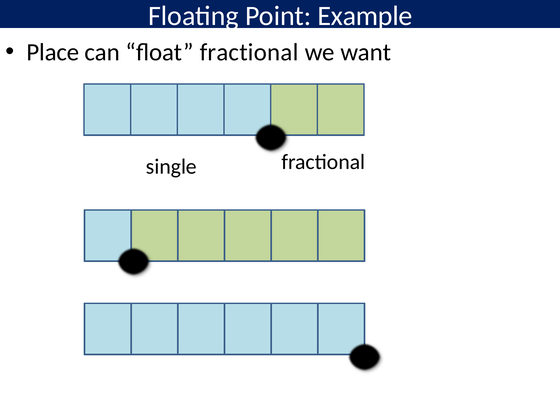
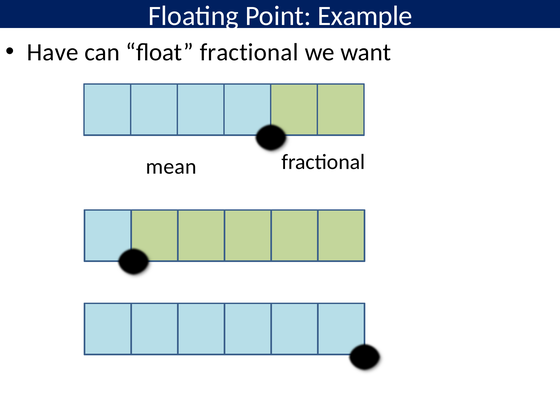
Place: Place -> Have (53, 52)
single: single -> mean (171, 167)
